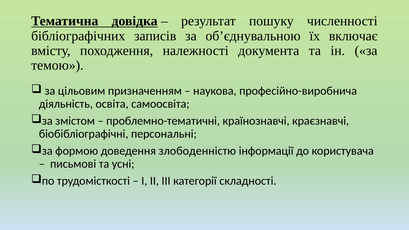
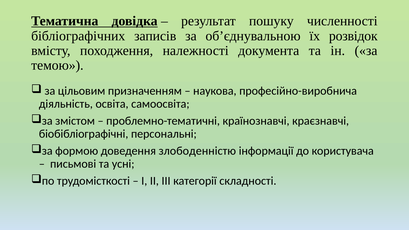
включає: включає -> розвідок (353, 36)
